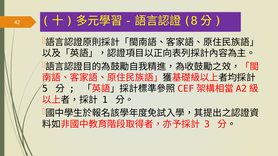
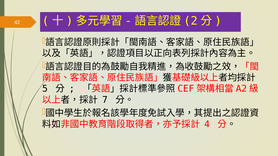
8: 8 -> 2 (191, 21)
1: 1 -> 7 (105, 100)
3: 3 -> 4 (207, 125)
